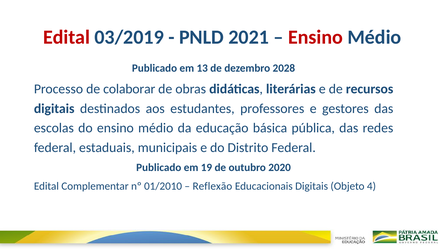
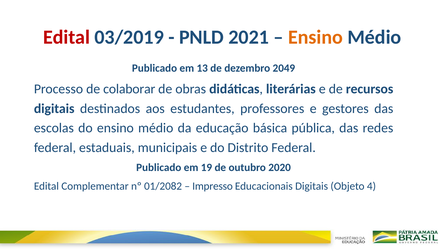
Ensino colour: red -> orange (315, 37)
2028: 2028 -> 2049 (284, 68)
01/2010: 01/2010 -> 01/2082 (163, 186)
Reflexão: Reflexão -> Impresso (213, 186)
